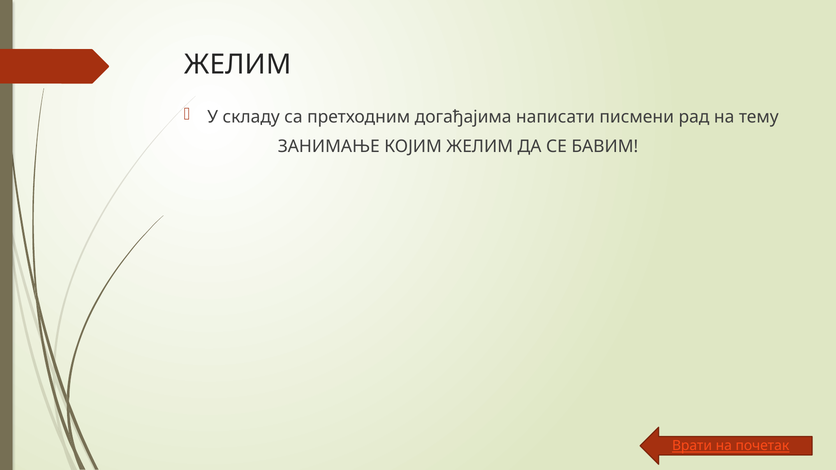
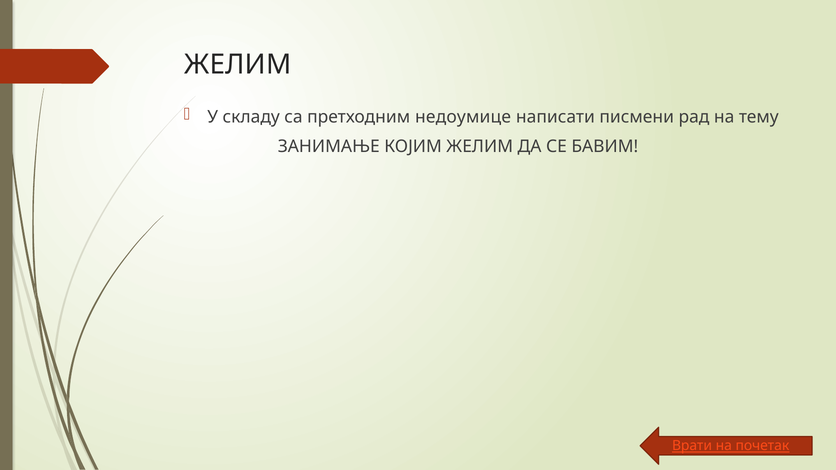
догађајима: догађајима -> недоумице (463, 117)
